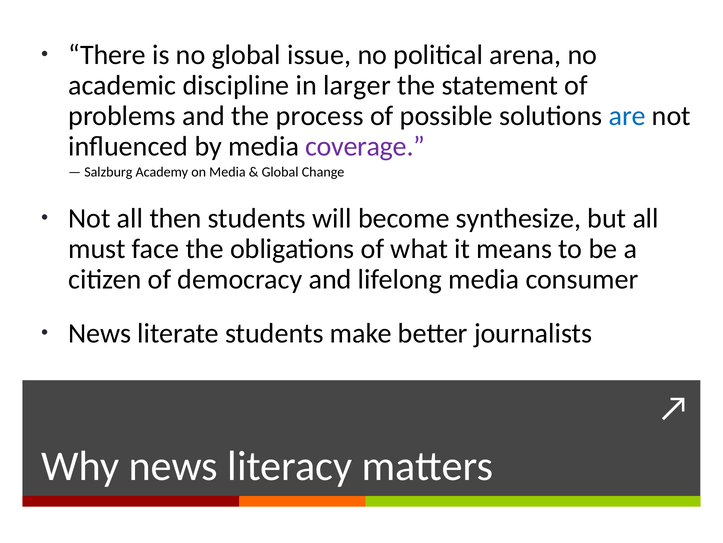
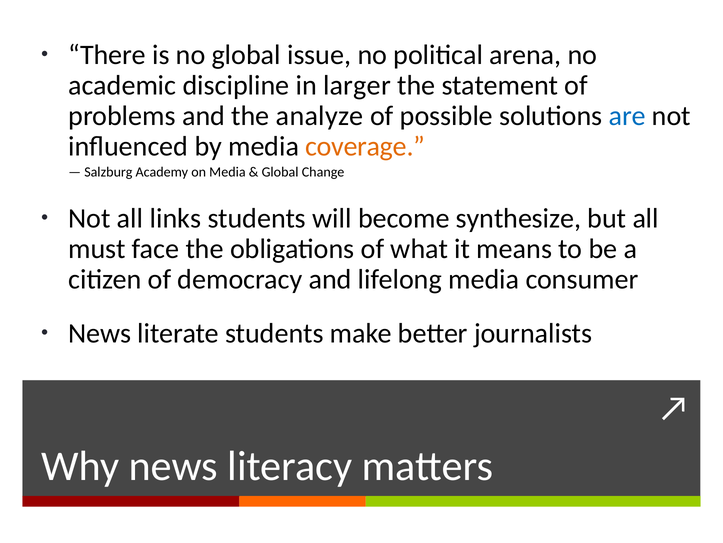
process: process -> analyze (320, 116)
coverage colour: purple -> orange (365, 146)
then: then -> links (175, 218)
